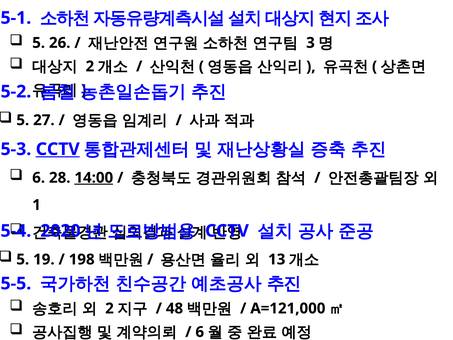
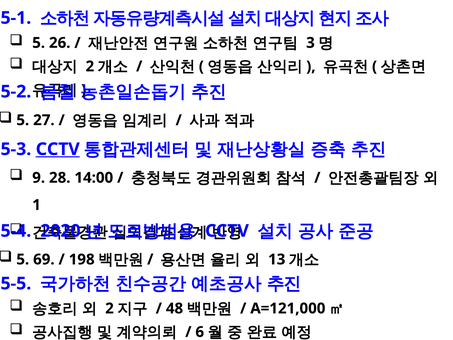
6: 6 -> 9 (39, 178)
14:00 underline: present -> none (94, 178)
19: 19 -> 69 (44, 259)
